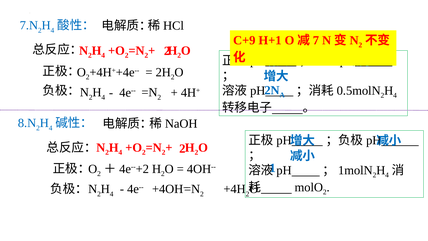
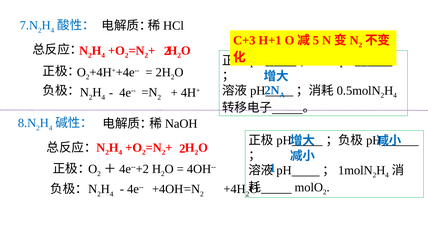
C+9: C+9 -> C+3 (244, 40)
7: 7 -> 5 (316, 40)
